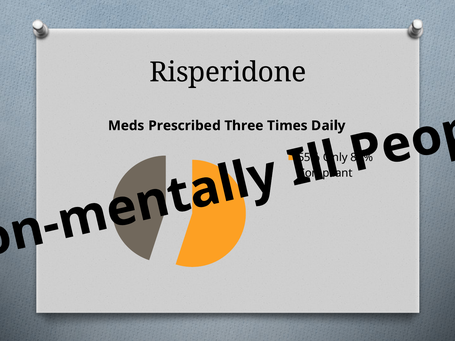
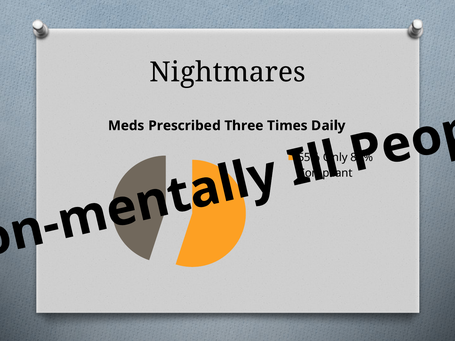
Risperidone: Risperidone -> Nightmares (228, 73)
